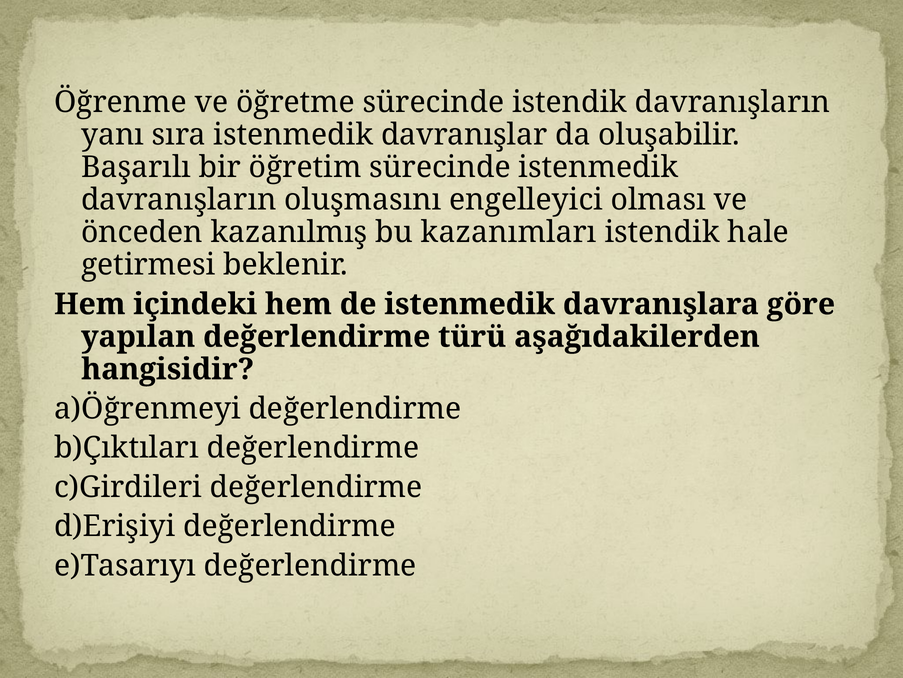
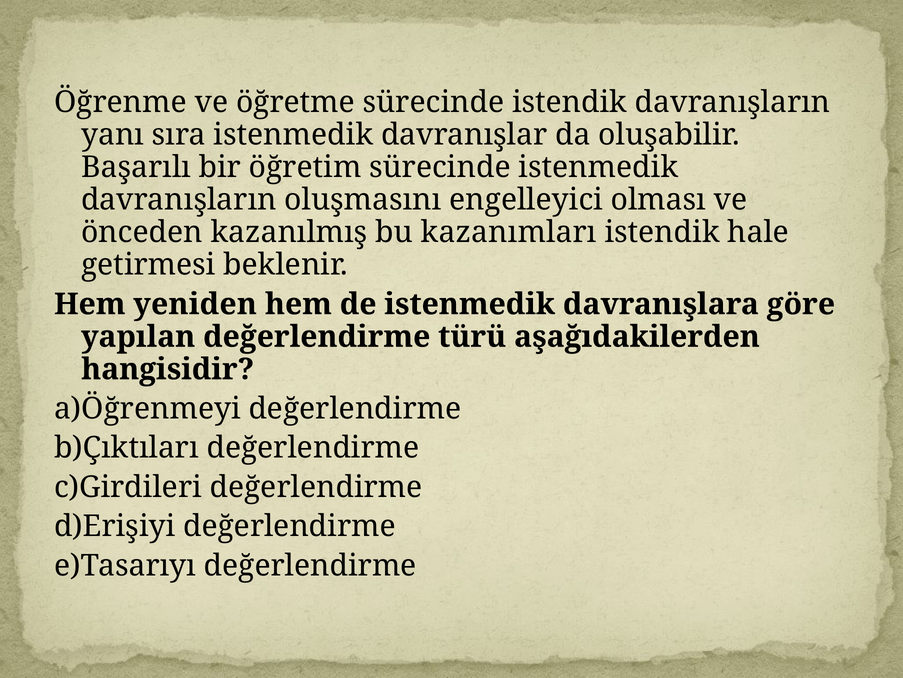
içindeki: içindeki -> yeniden (195, 304)
